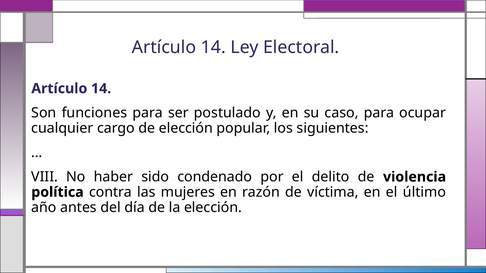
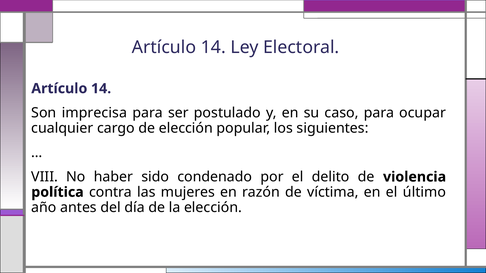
funciones: funciones -> imprecisa (94, 113)
